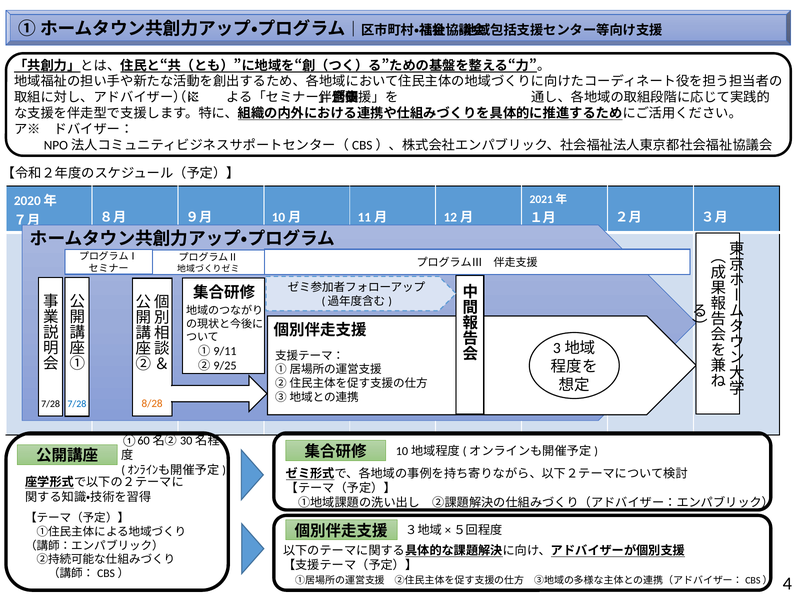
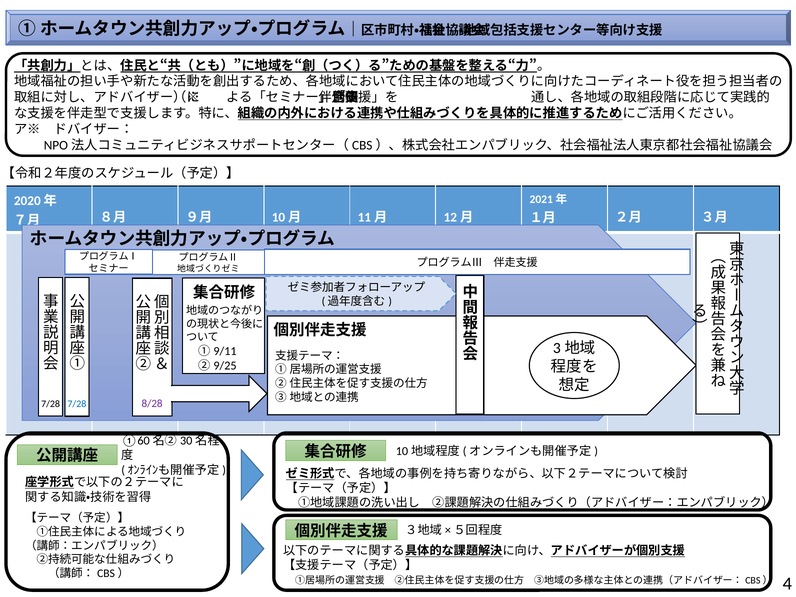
8/28 colour: orange -> purple (152, 403)
